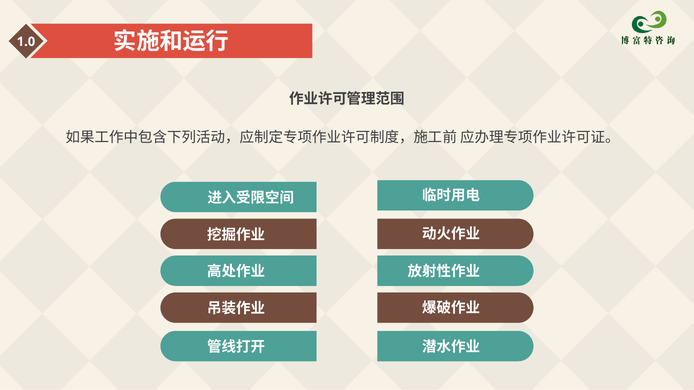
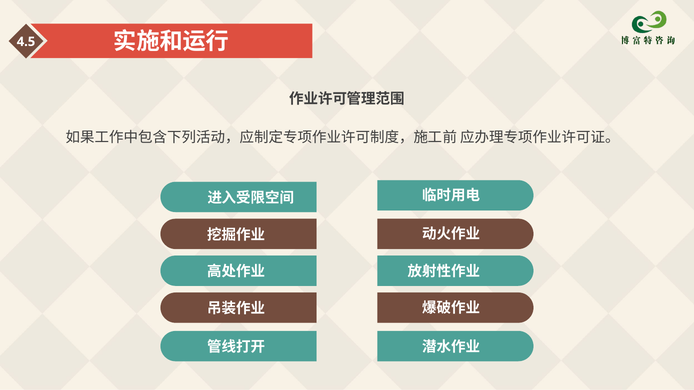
1.0: 1.0 -> 4.5 (26, 42)
